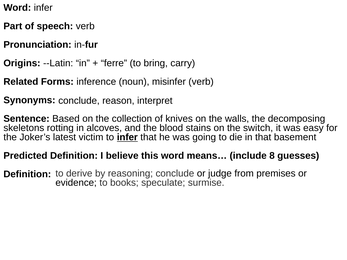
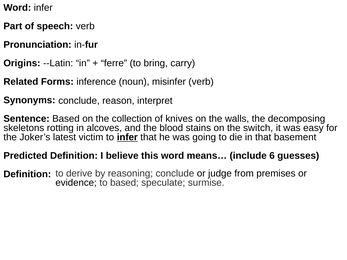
8: 8 -> 6 (272, 156)
to books: books -> based (124, 183)
